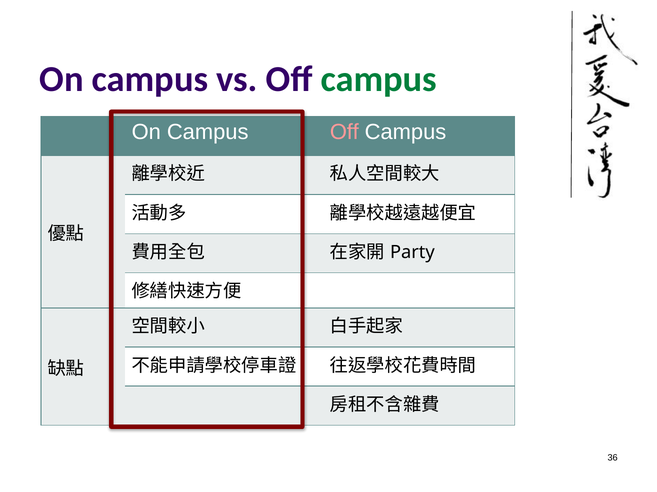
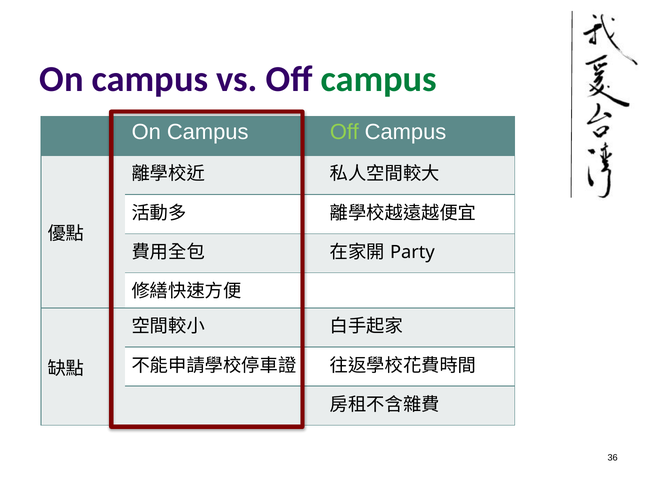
Off colour: pink -> light green (344, 132)
